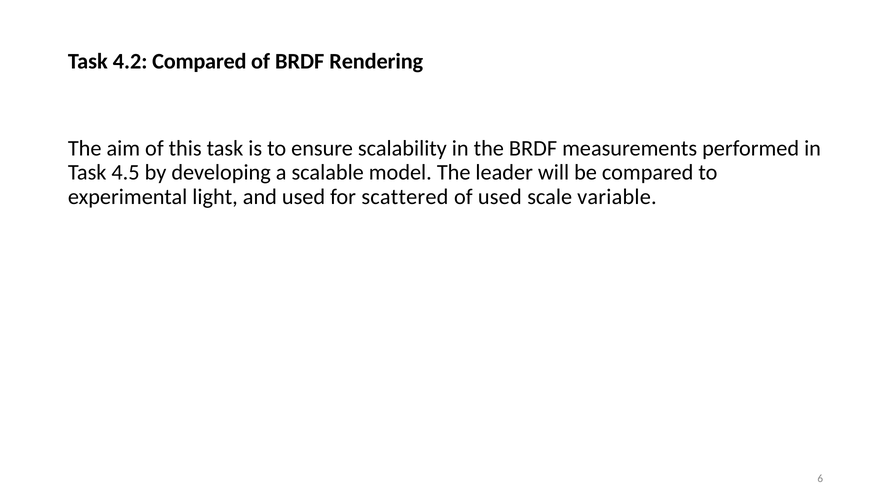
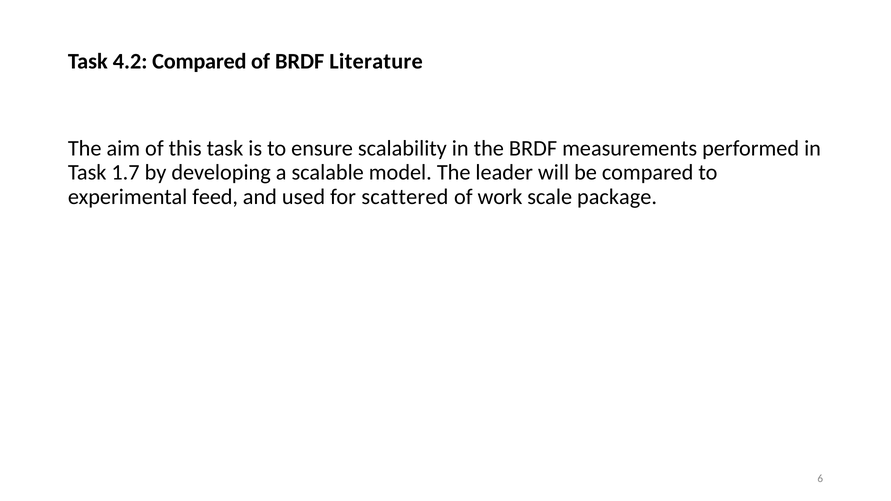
Rendering: Rendering -> Literature (376, 62)
4.5: 4.5 -> 1.7 (126, 173)
light: light -> feed (215, 197)
of used: used -> work (500, 197)
variable: variable -> package (617, 197)
